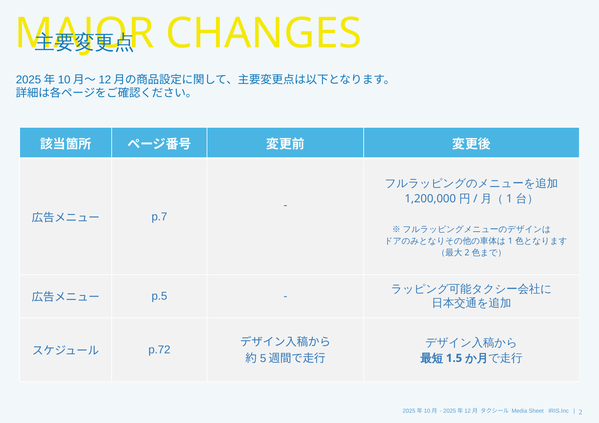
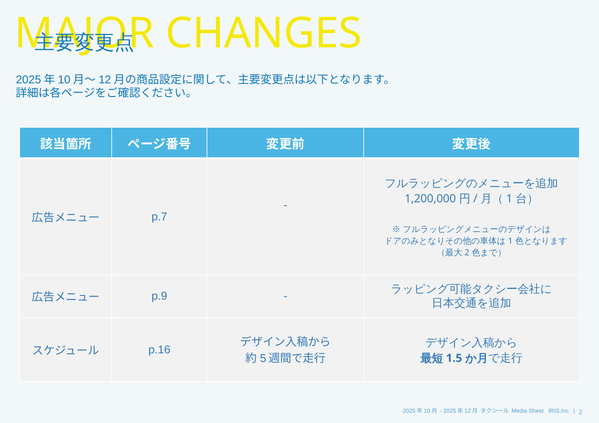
p.5: p.5 -> p.9 (159, 297)
p.72: p.72 -> p.16 (159, 350)
